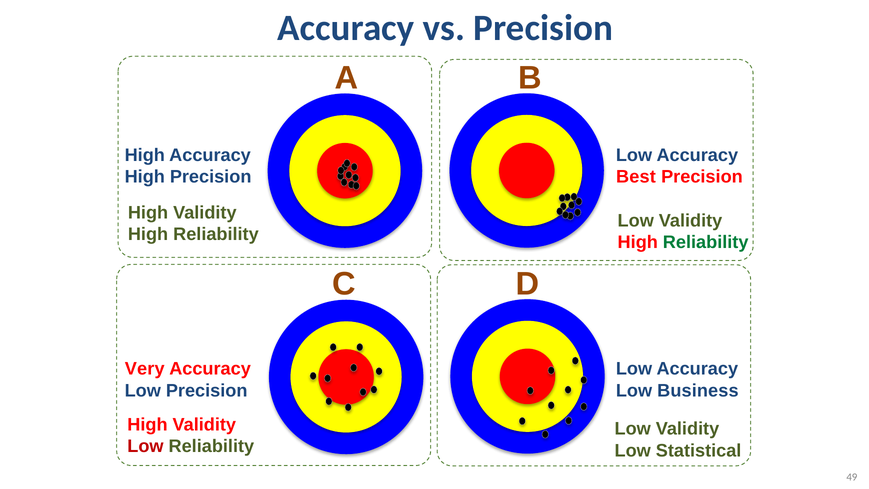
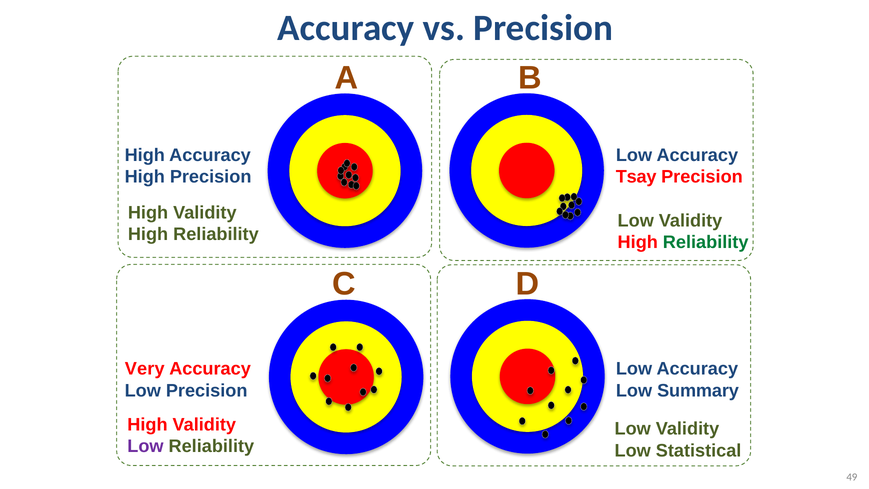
Best: Best -> Tsay (636, 177)
Business: Business -> Summary (698, 391)
Low colour: red -> purple (145, 446)
